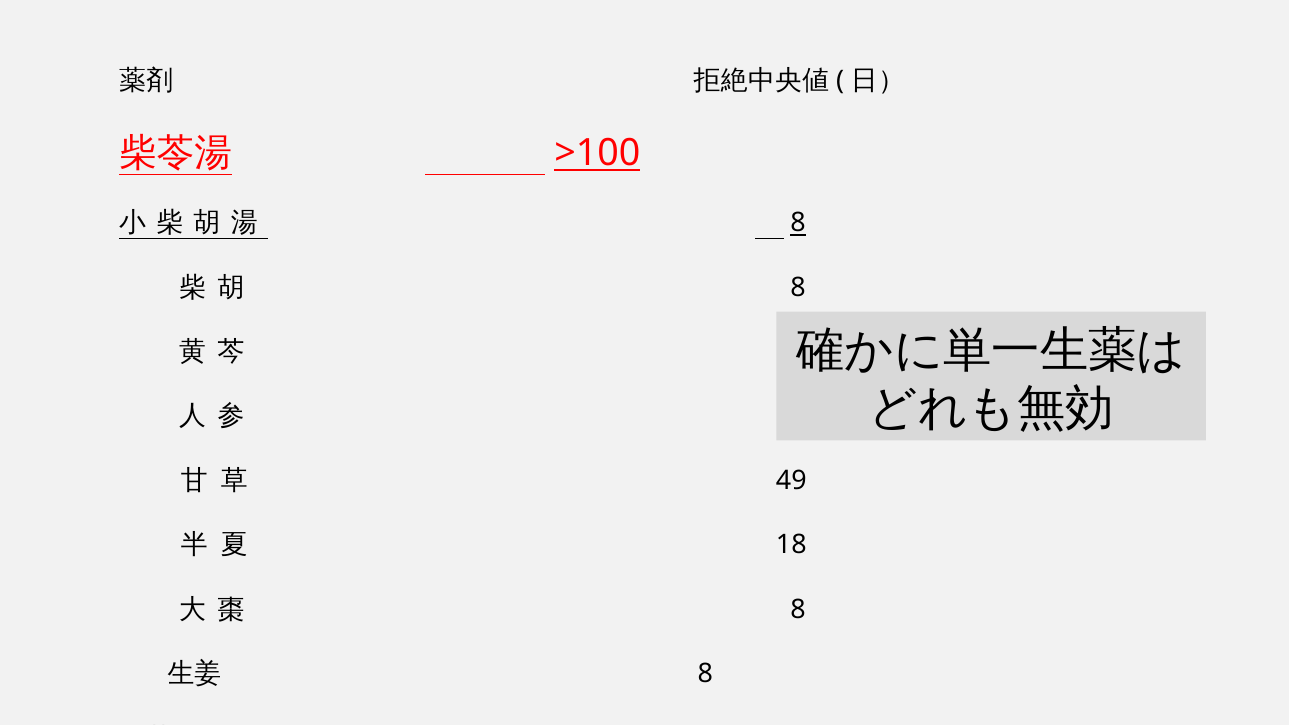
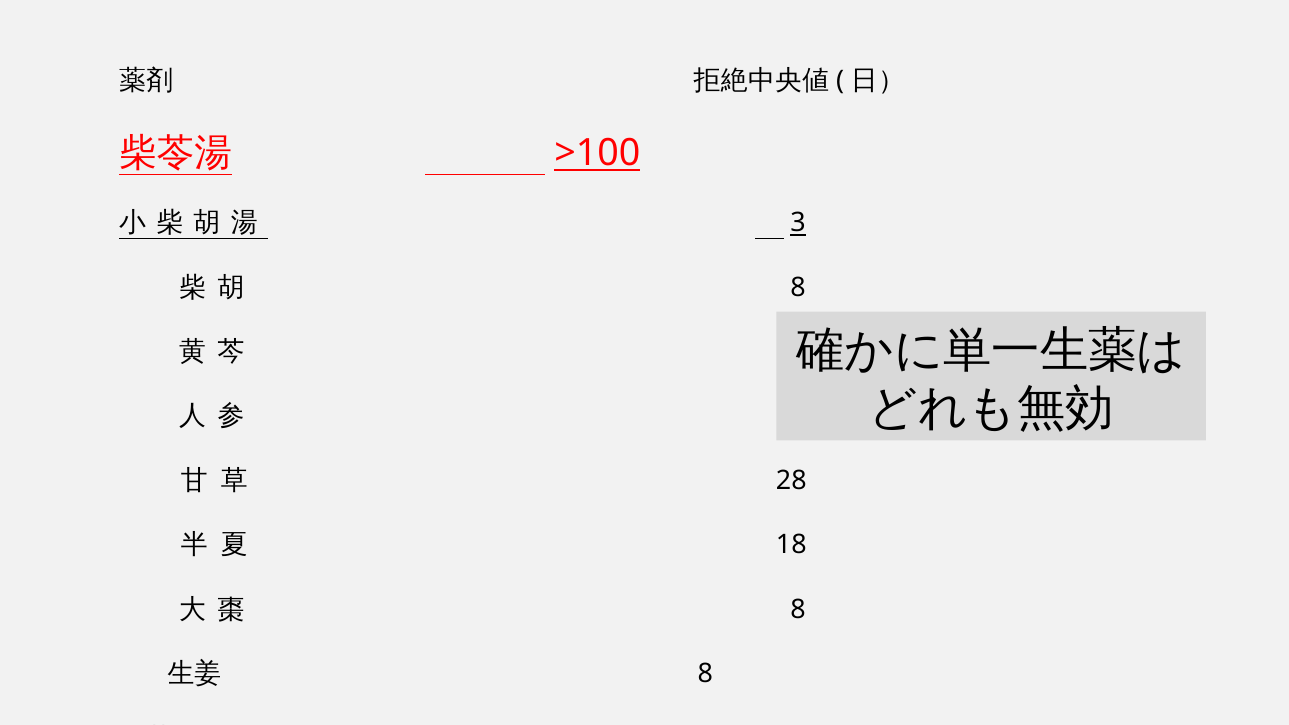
8: 8 -> 3 (798, 223)
49: 49 -> 28 (791, 481)
